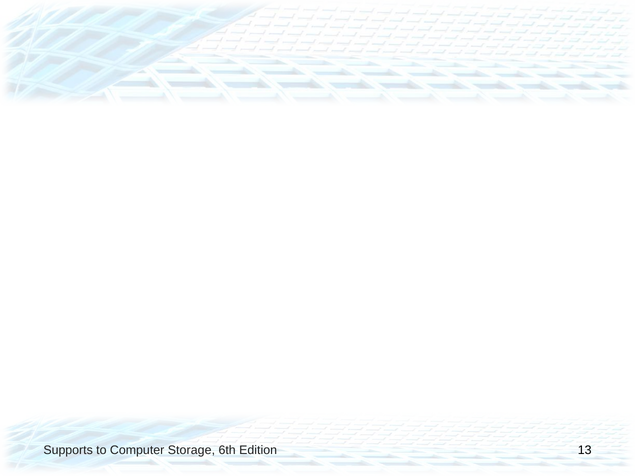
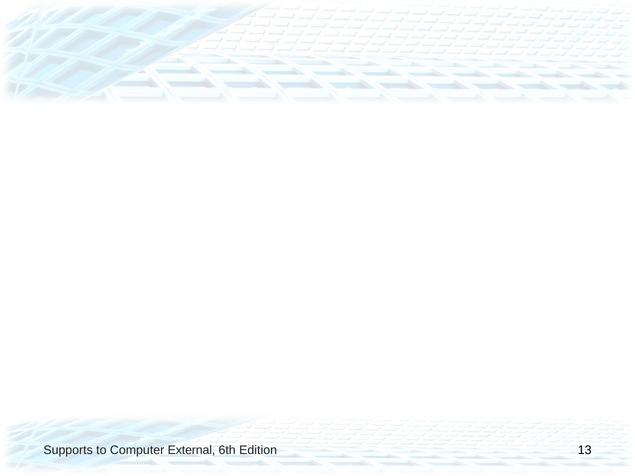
Storage: Storage -> External (192, 451)
